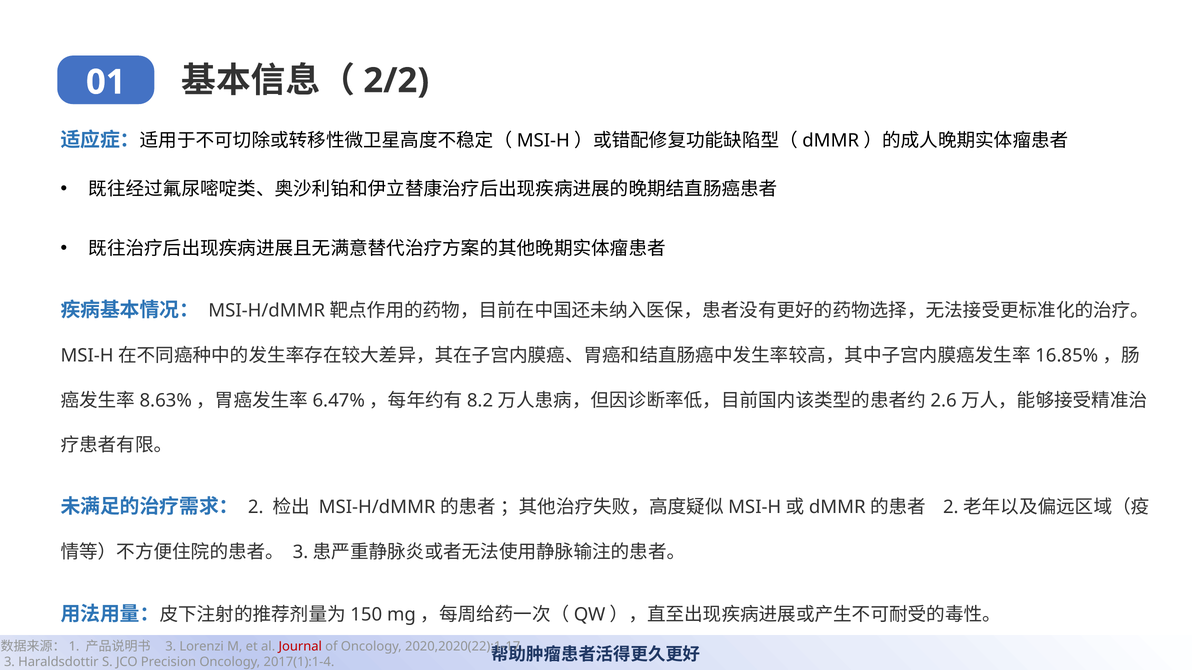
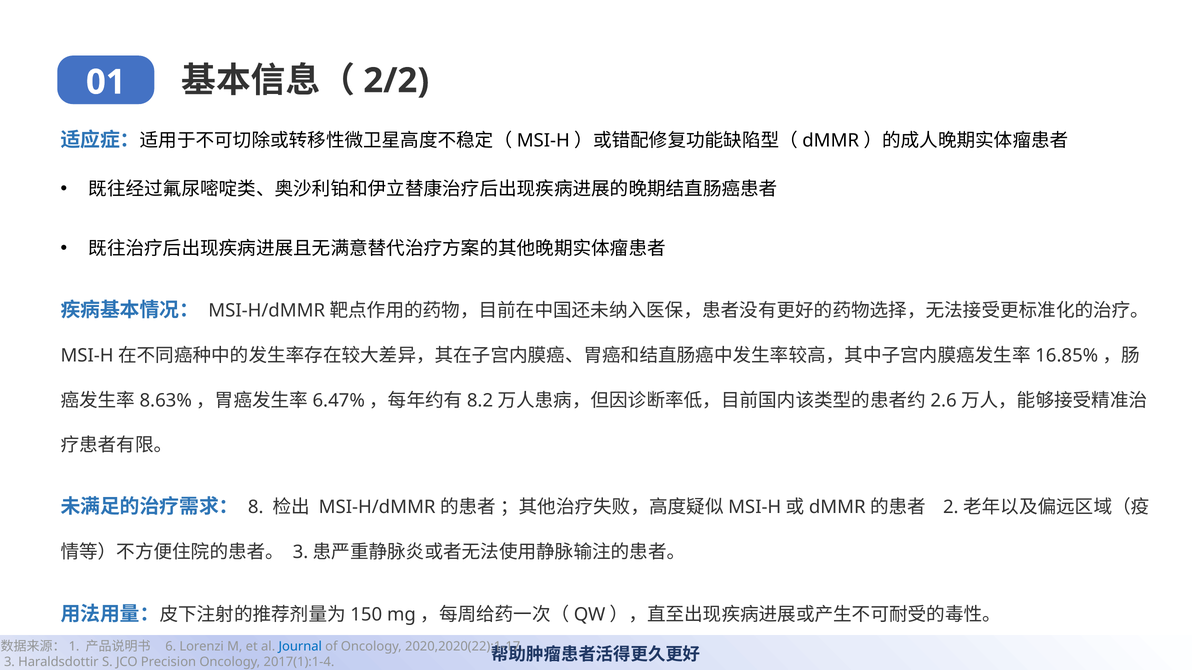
2: 2 -> 8 (256, 508)
3: 3 -> 6 (171, 647)
Journal colour: red -> blue (300, 647)
